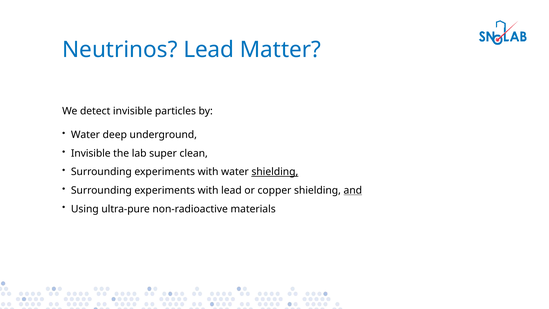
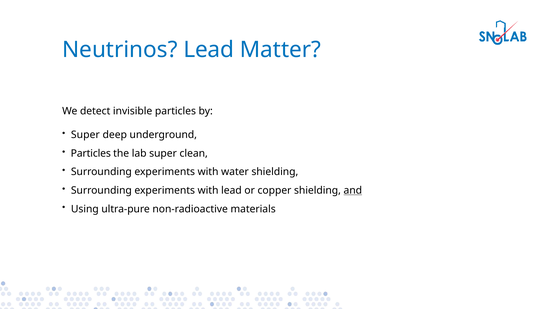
Water: Water -> Super (85, 135)
Invisible: Invisible -> Particles (91, 153)
shielding underline: present -> none (275, 172)
